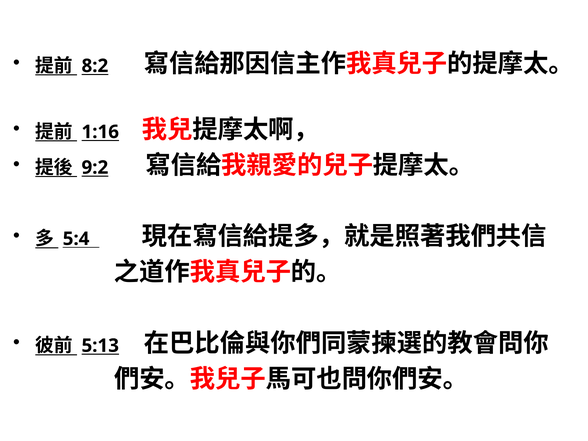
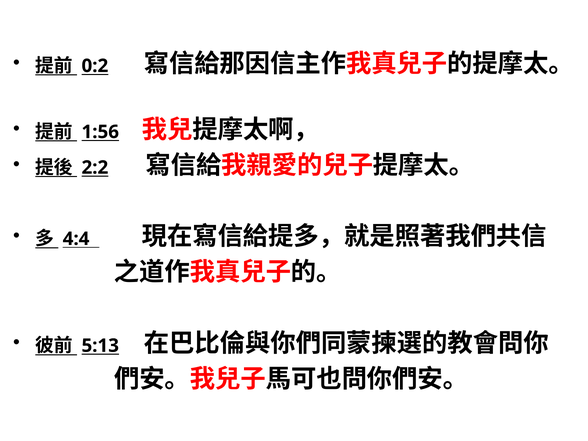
8:2: 8:2 -> 0:2 (95, 66)
1:16: 1:16 -> 1:56 (100, 132)
9:2: 9:2 -> 2:2 (95, 168)
5:4: 5:4 -> 4:4 (76, 239)
